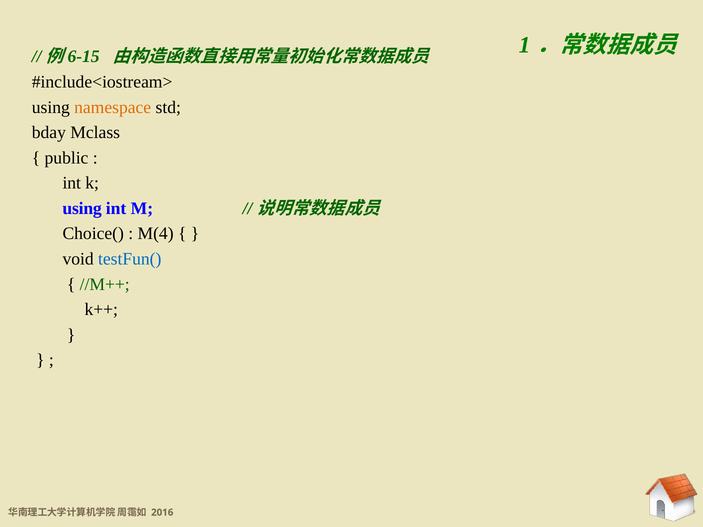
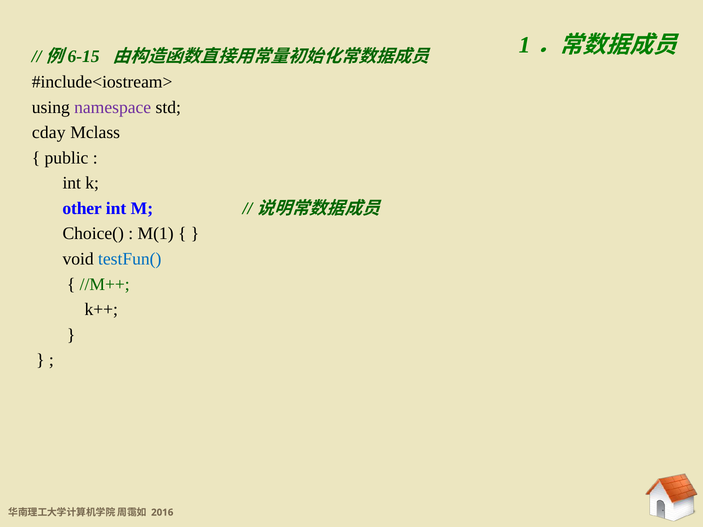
namespace colour: orange -> purple (113, 107)
bday: bday -> cday (49, 133)
using: using -> other (82, 208)
M(4: M(4 -> M(1 (156, 234)
